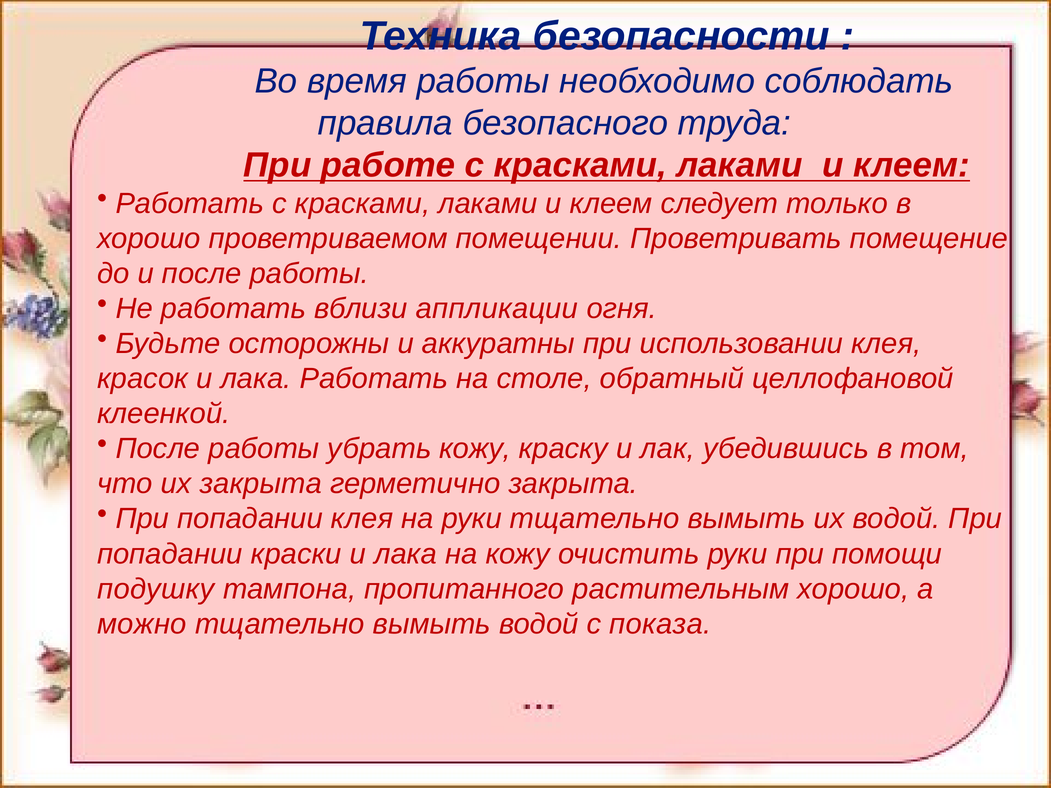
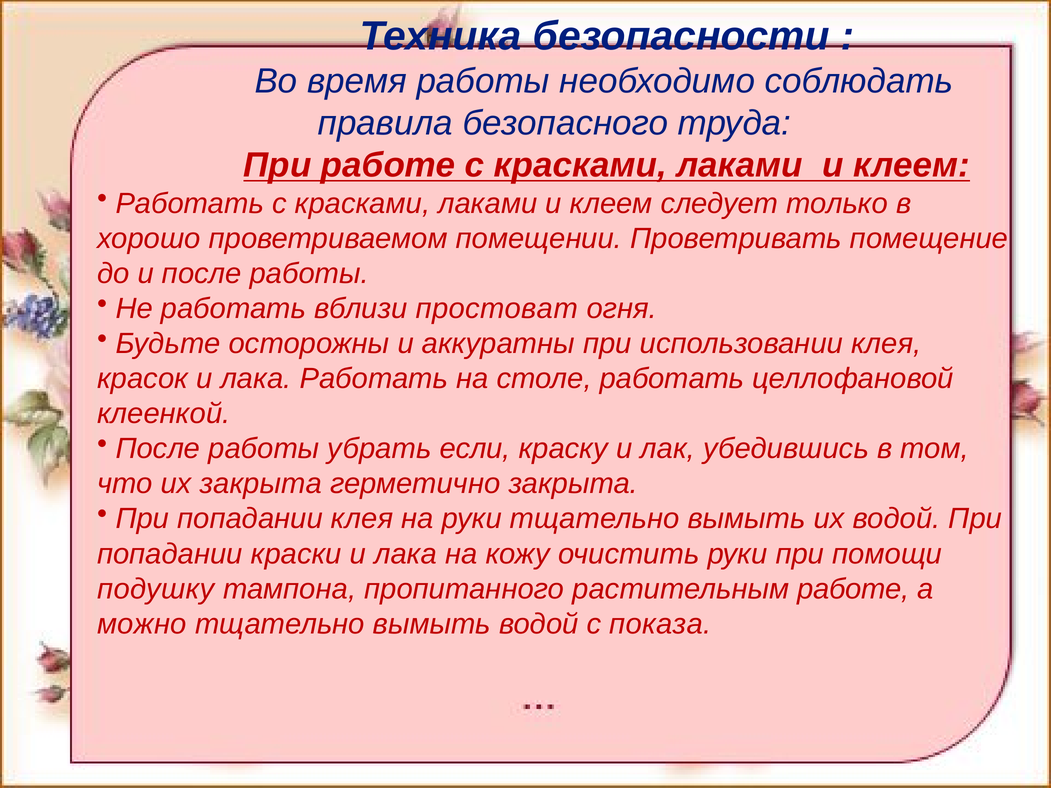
аппликации: аппликации -> простоват (497, 309)
столе обратный: обратный -> работать (672, 379)
убрать кожу: кожу -> если (475, 449)
растительным хорошо: хорошо -> работе (853, 589)
